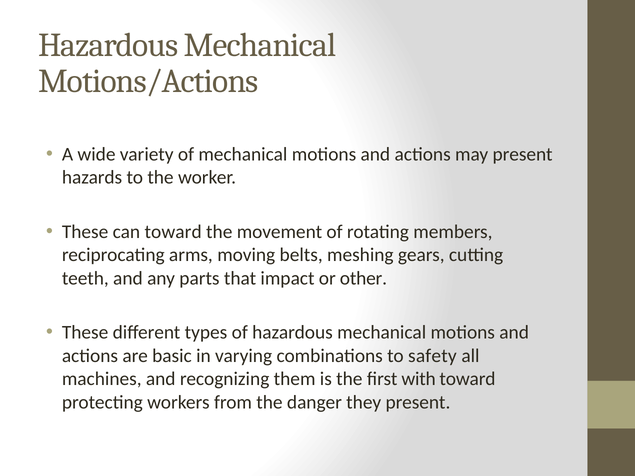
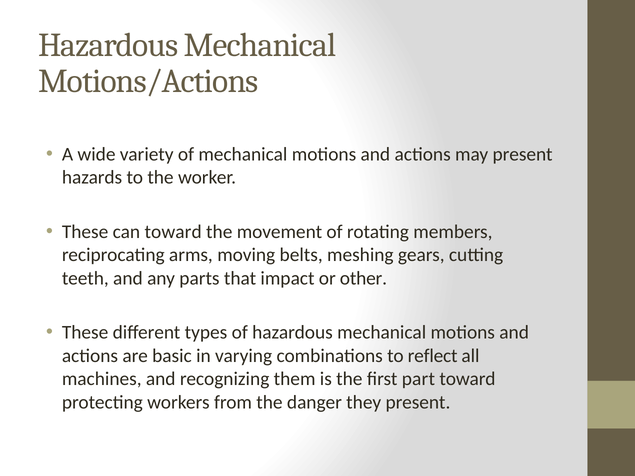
safety: safety -> reflect (433, 356)
with: with -> part (418, 379)
